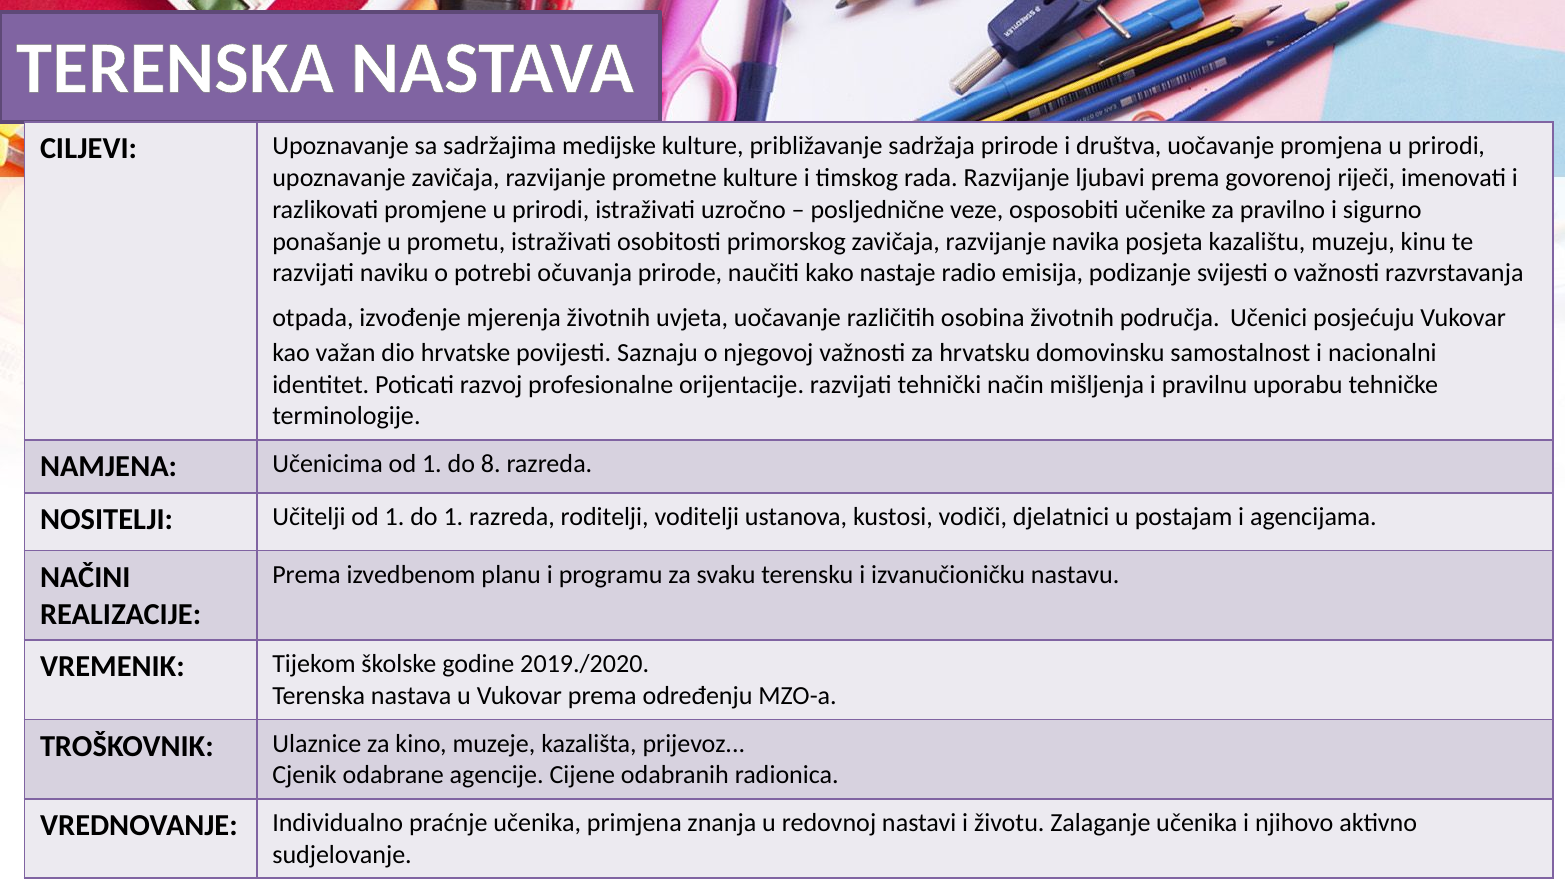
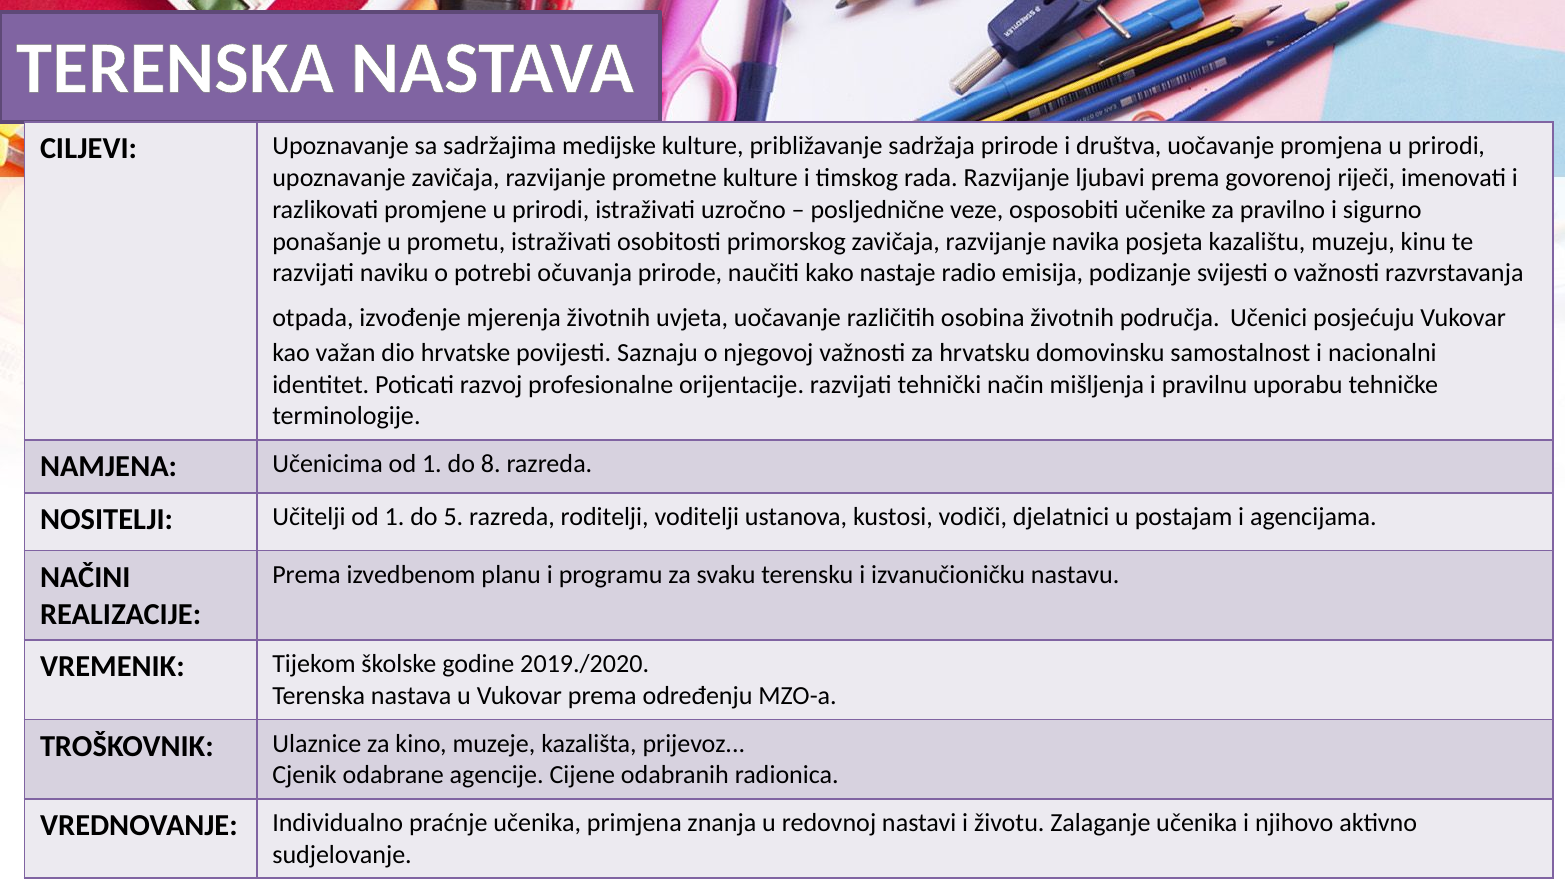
do 1: 1 -> 5 (453, 517)
